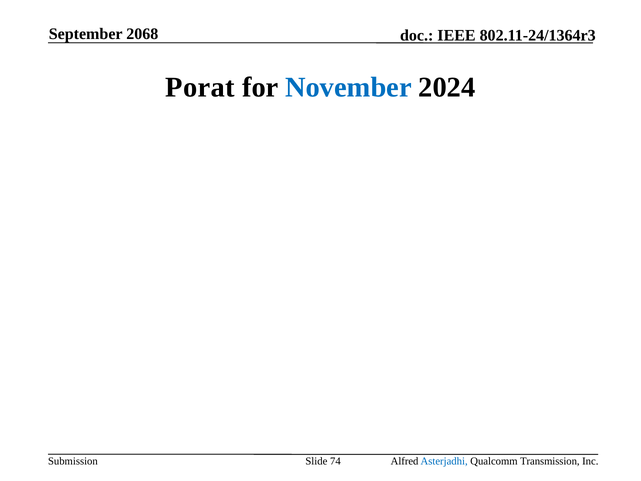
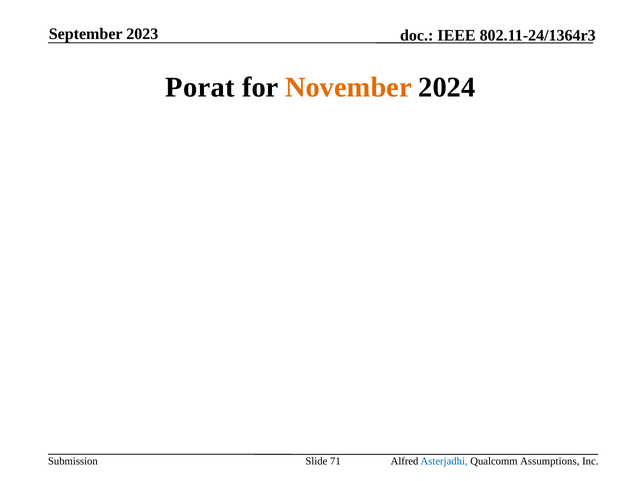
2068: 2068 -> 2023 (142, 34)
November colour: blue -> orange (348, 87)
74: 74 -> 71 (335, 461)
Transmission: Transmission -> Assumptions (550, 461)
